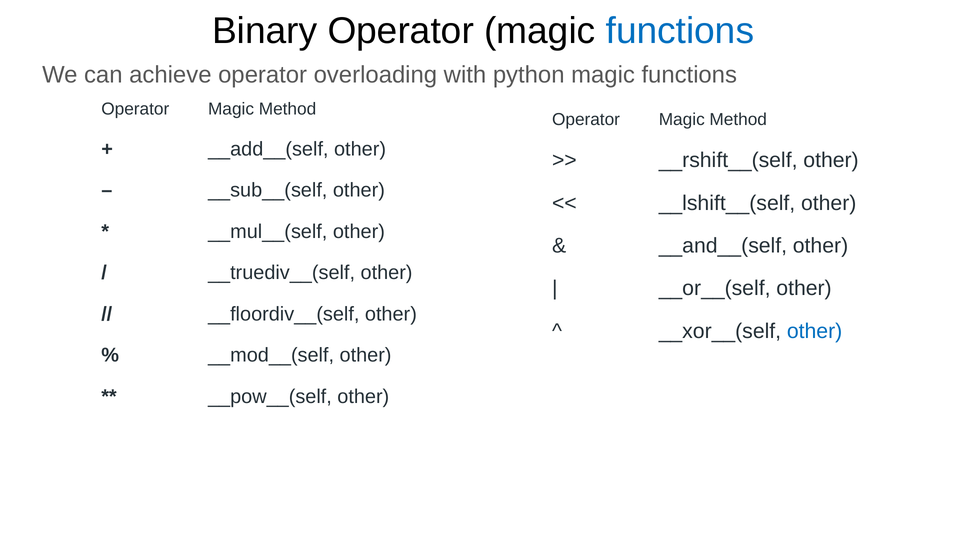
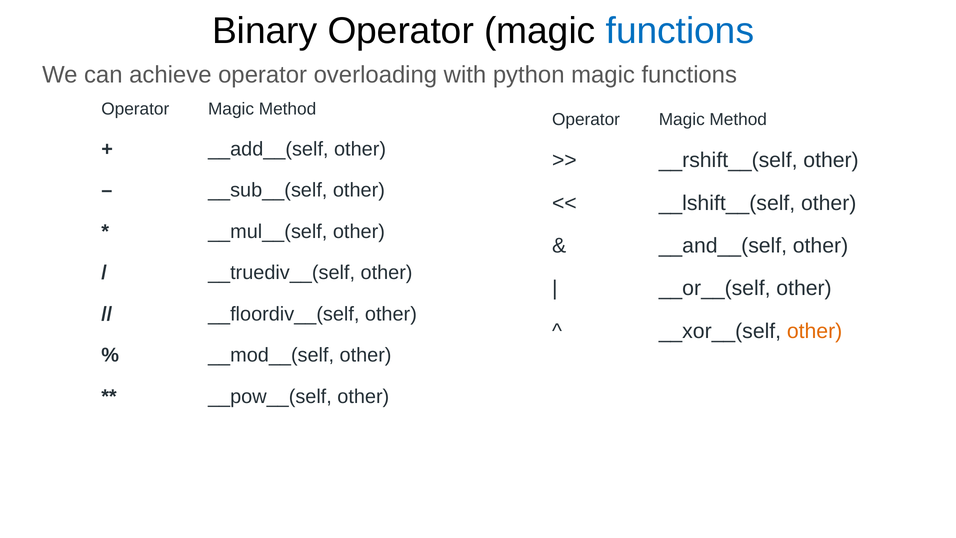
other colour: blue -> orange (815, 331)
